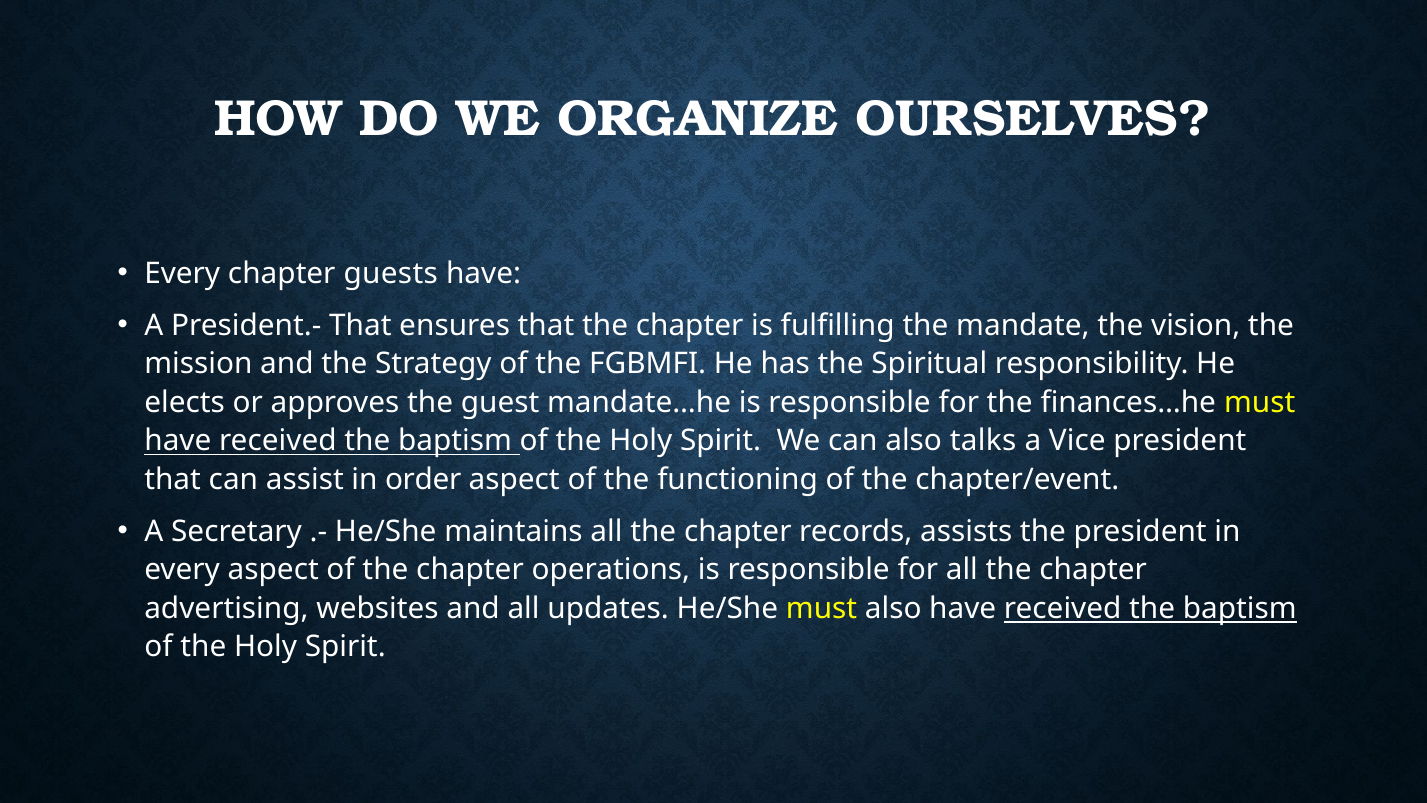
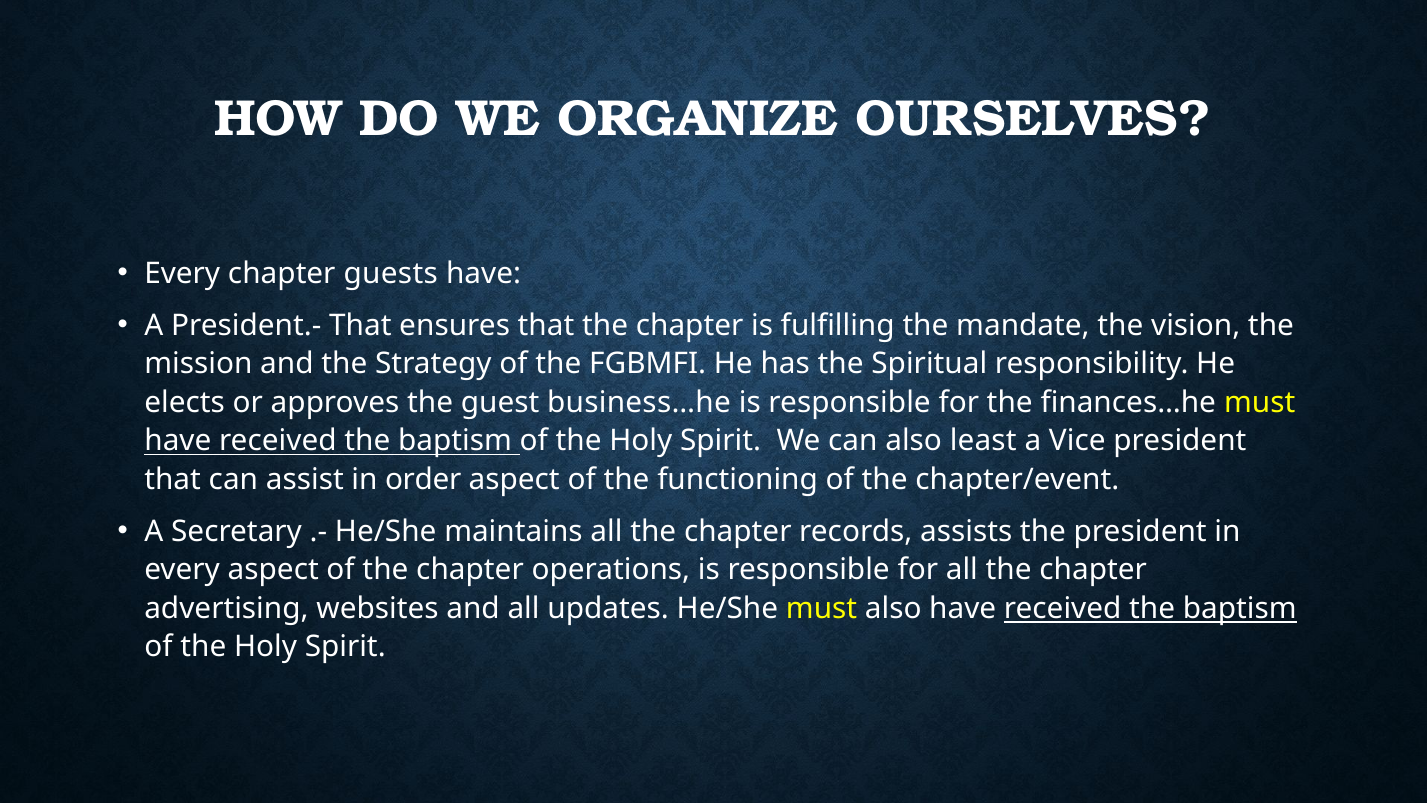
mandate…he: mandate…he -> business…he (639, 402)
talks: talks -> least (983, 441)
